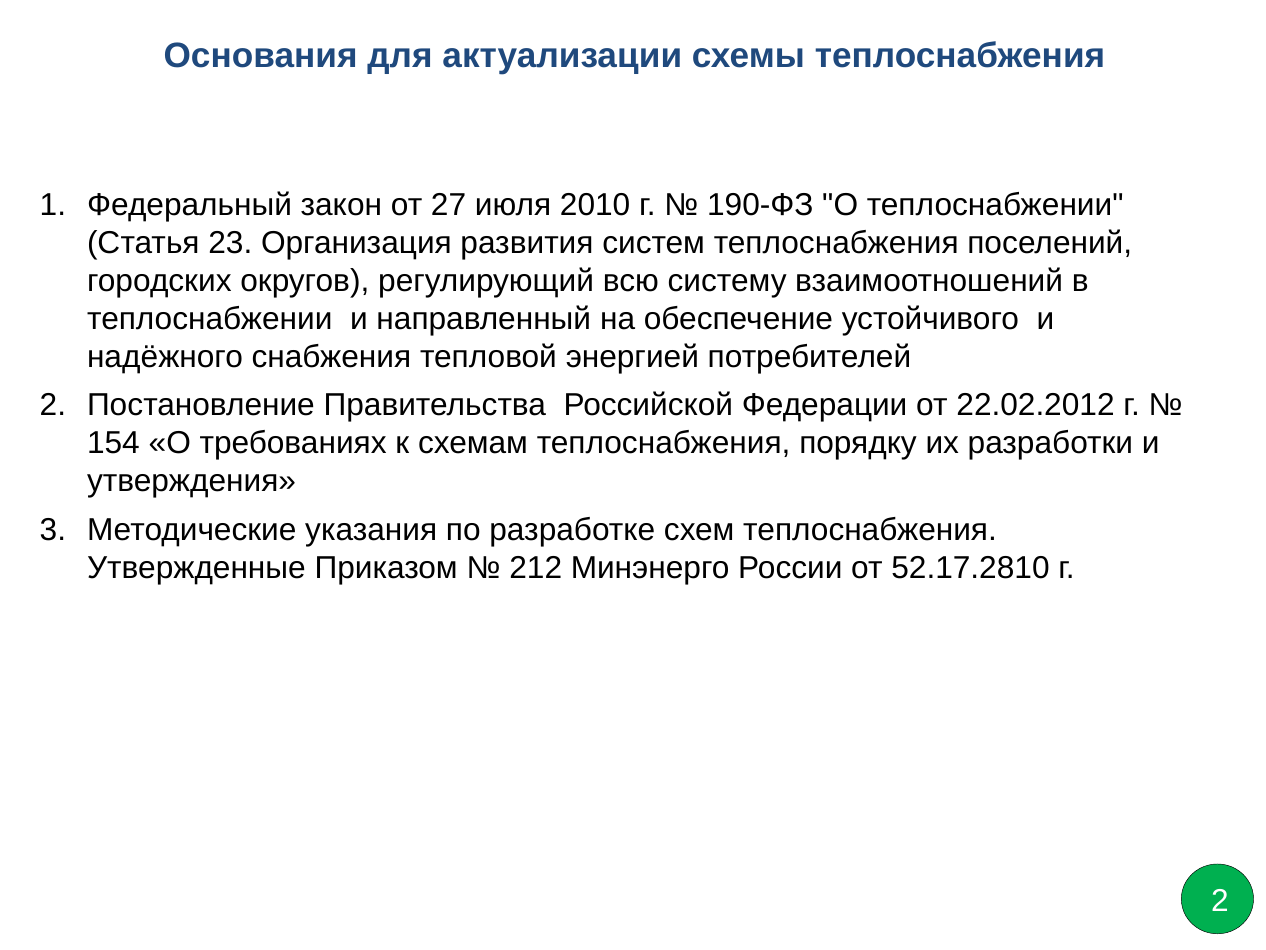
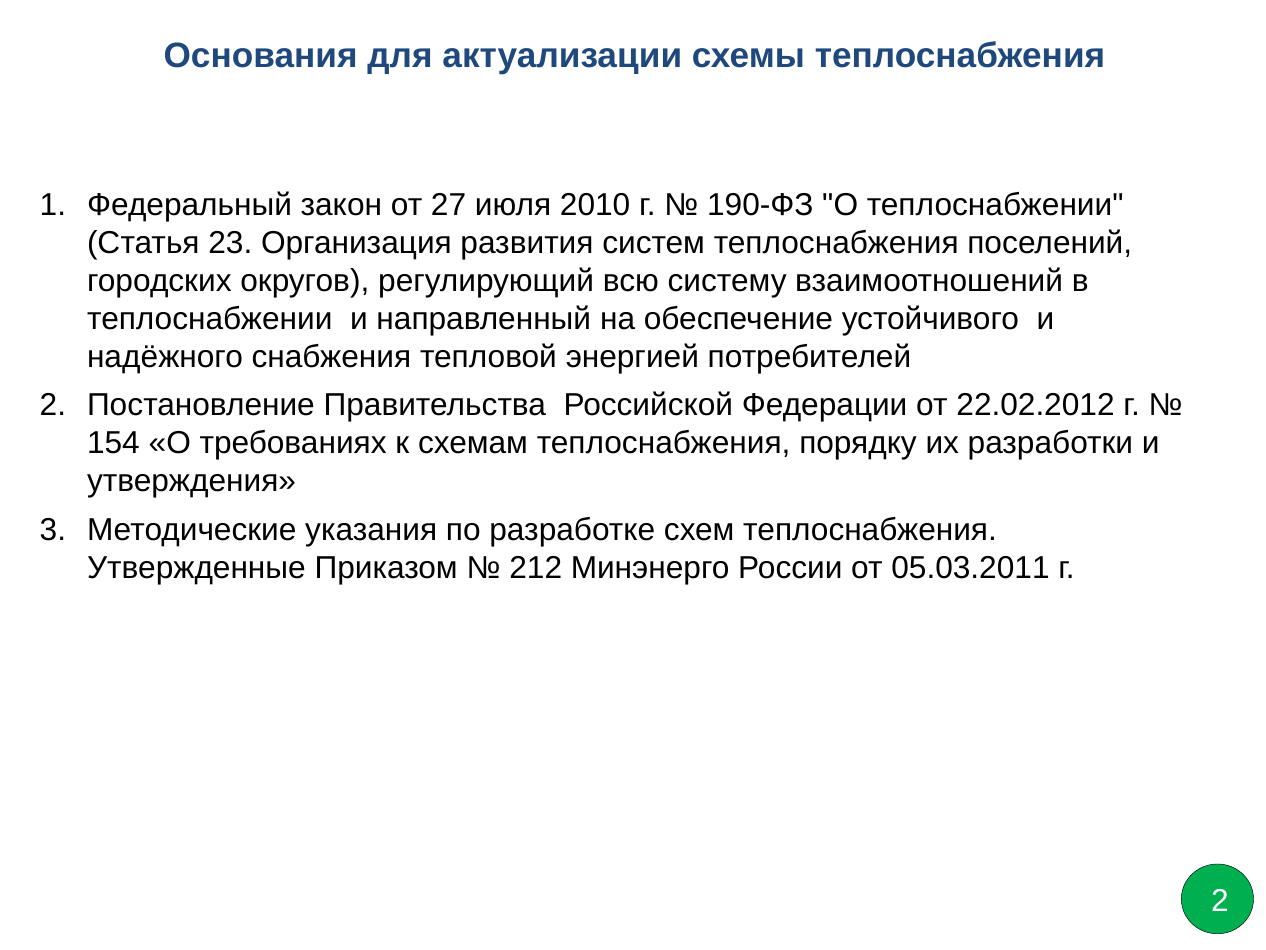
52.17.2810: 52.17.2810 -> 05.03.2011 (971, 568)
